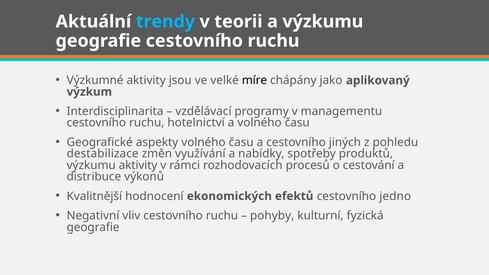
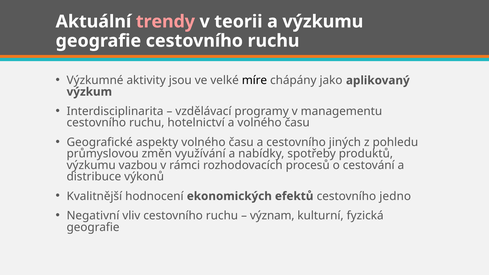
trendy colour: light blue -> pink (165, 22)
destabilizace: destabilizace -> průmyslovou (103, 154)
výzkumu aktivity: aktivity -> vazbou (138, 165)
pohyby: pohyby -> význam (272, 216)
